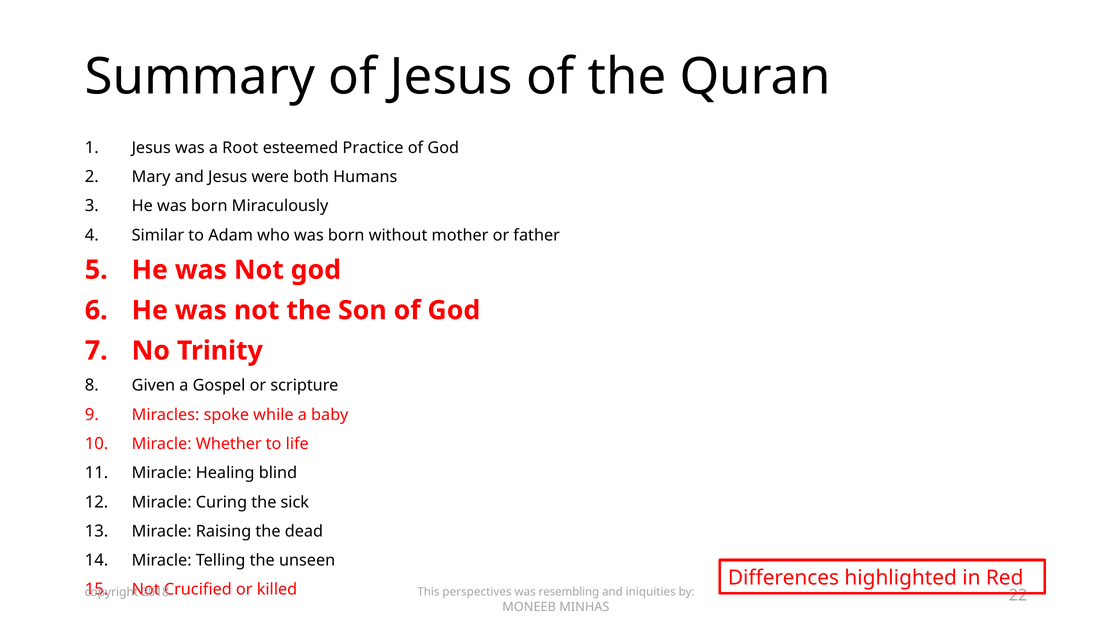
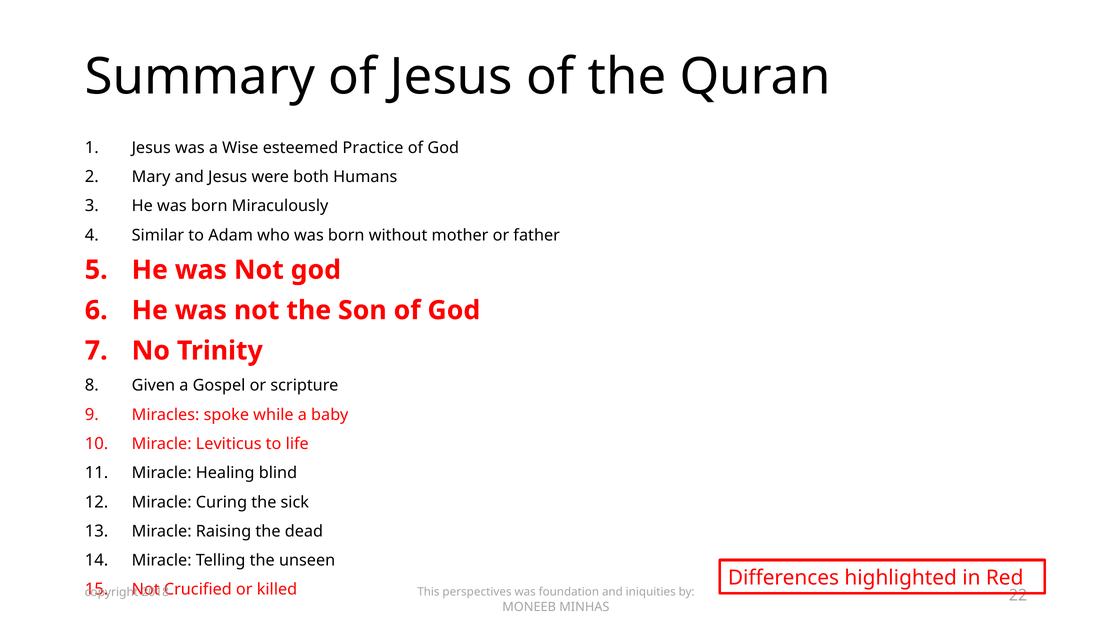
Root: Root -> Wise (240, 148)
Whether: Whether -> Leviticus (229, 443)
resembling: resembling -> foundation (569, 592)
